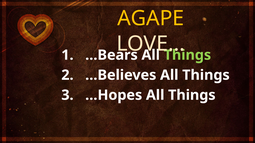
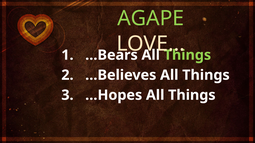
AGAPE colour: yellow -> light green (151, 18)
